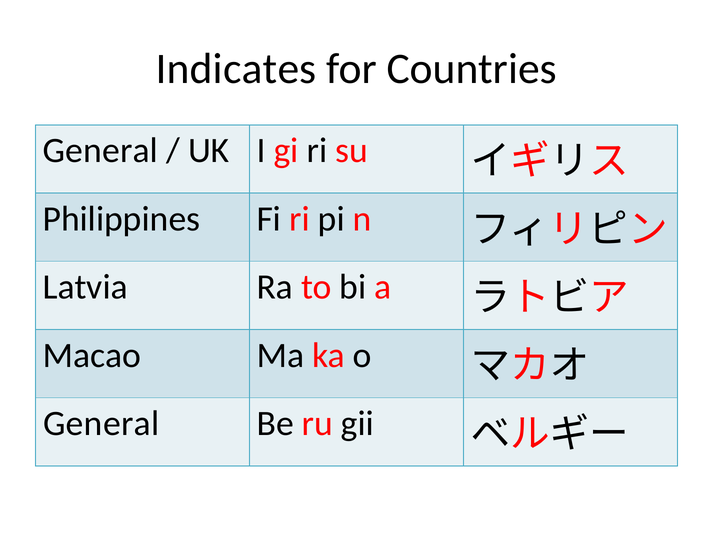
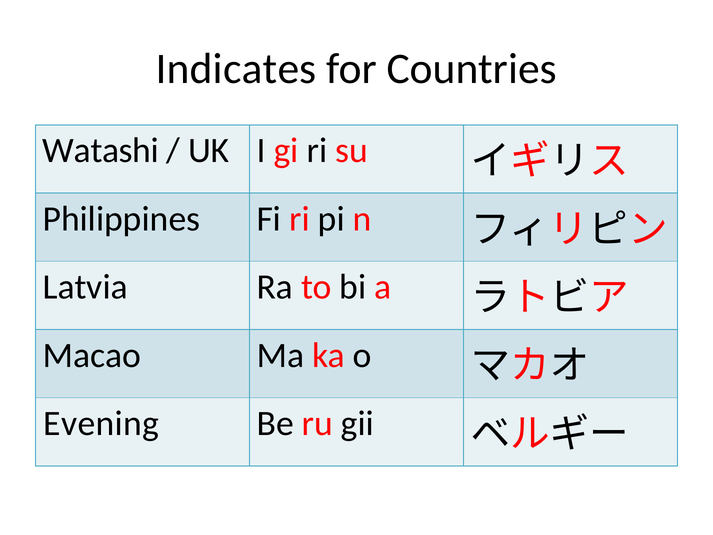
General: General -> Watashi (101, 151)
General: General -> Evening (101, 423)
